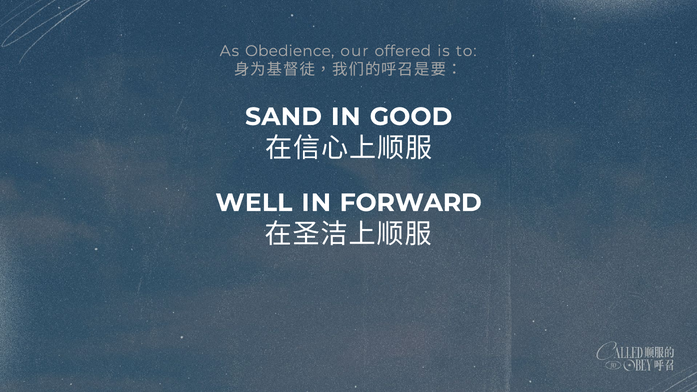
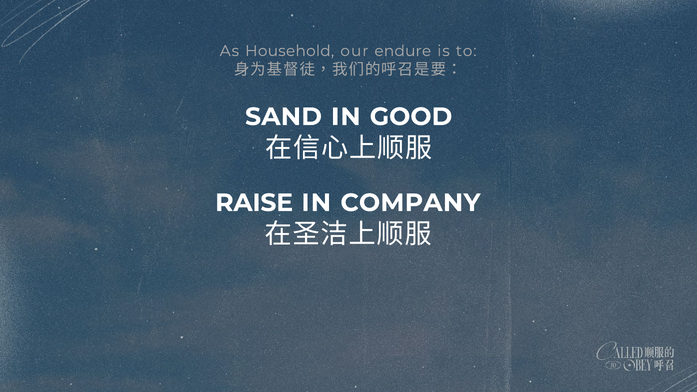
Obedience: Obedience -> Household (290, 51)
offered: offered -> endure (403, 51)
WELL: WELL -> RAISE (254, 203)
FORWARD: FORWARD -> COMPANY (410, 203)
